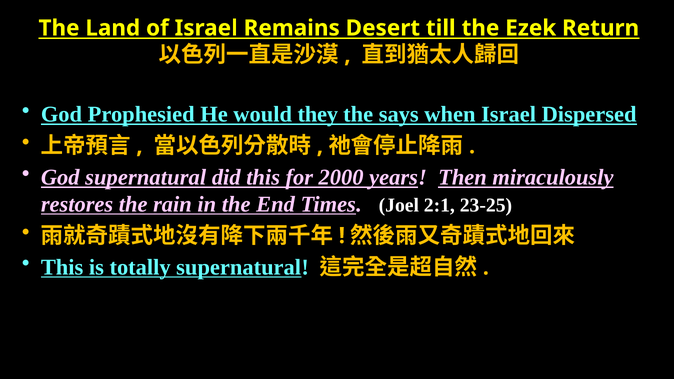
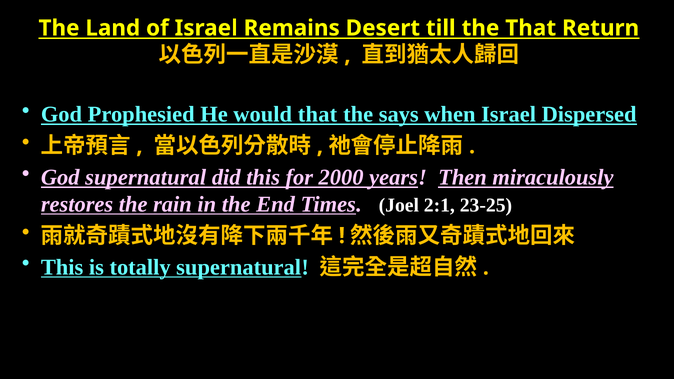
the Ezek: Ezek -> That (531, 28)
would they: they -> that (318, 114)
